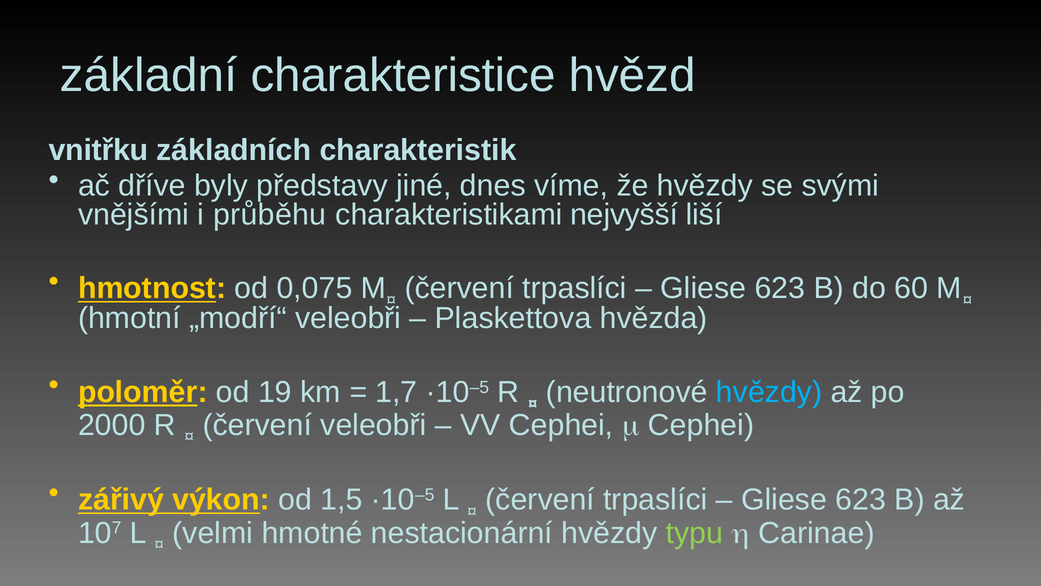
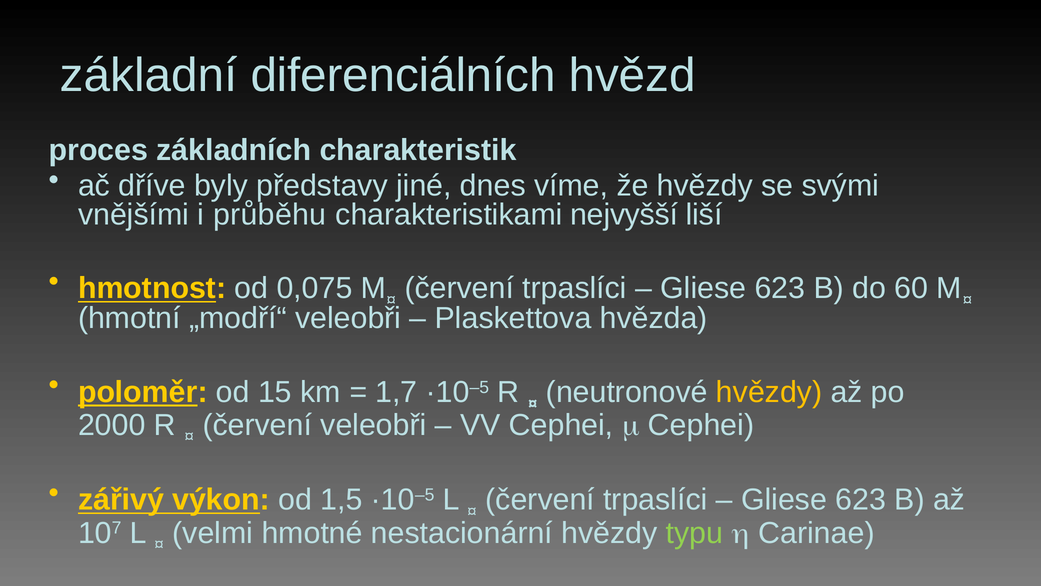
charakteristice: charakteristice -> diferenciálních (403, 76)
vnitřku: vnitřku -> proces (98, 150)
19: 19 -> 15 (275, 392)
hvězdy colour: light blue -> yellow (769, 392)
